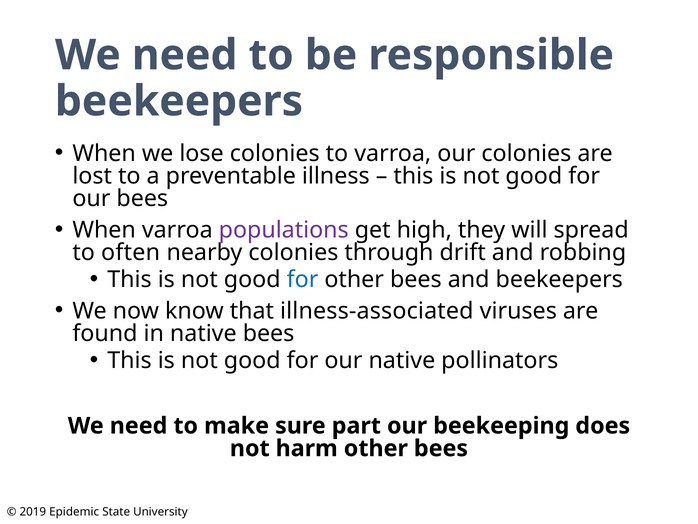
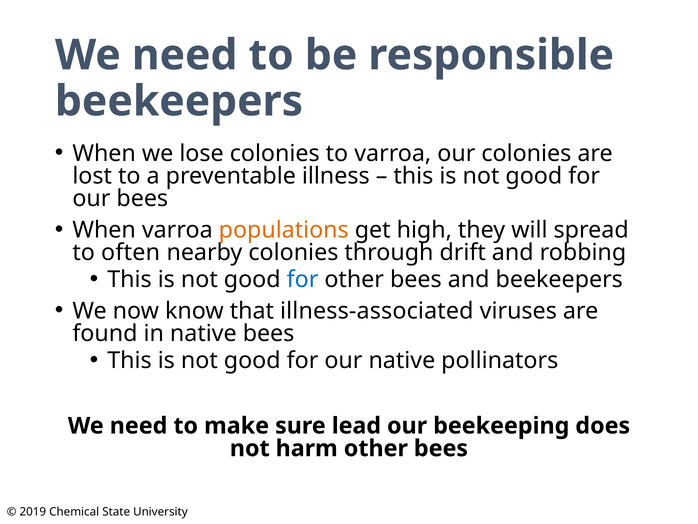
populations colour: purple -> orange (284, 230)
part: part -> lead (356, 425)
Epidemic: Epidemic -> Chemical (74, 511)
